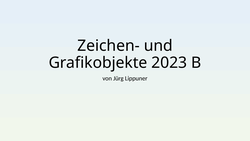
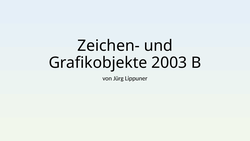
2023: 2023 -> 2003 (169, 62)
